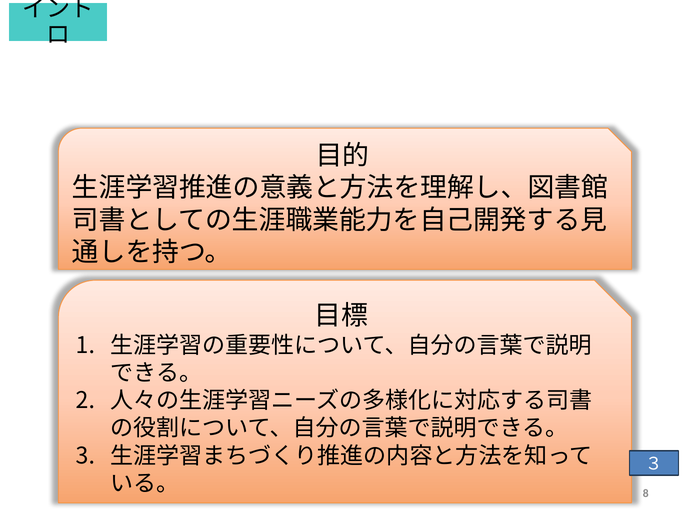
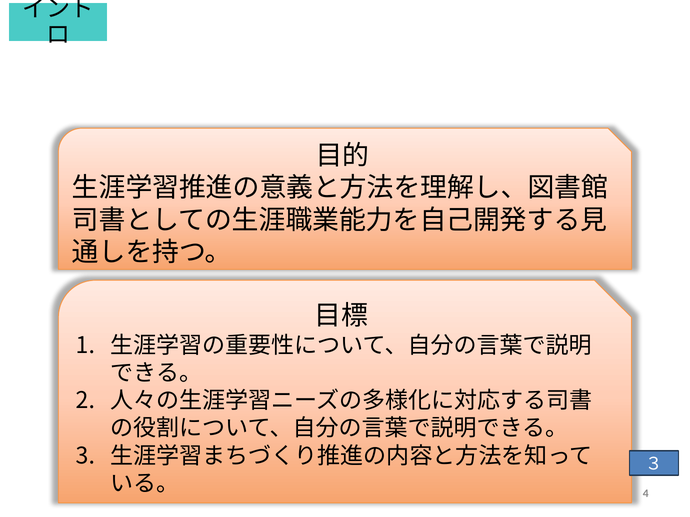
8: 8 -> 4 (646, 494)
